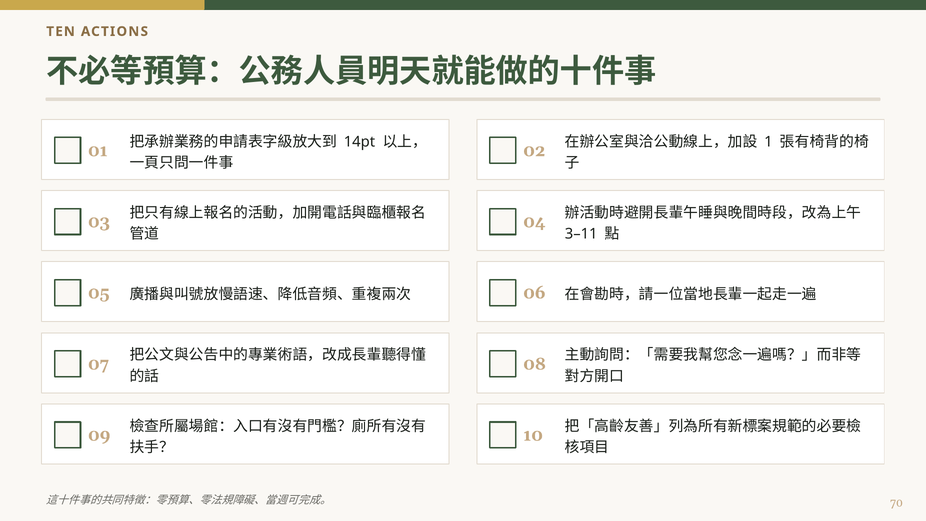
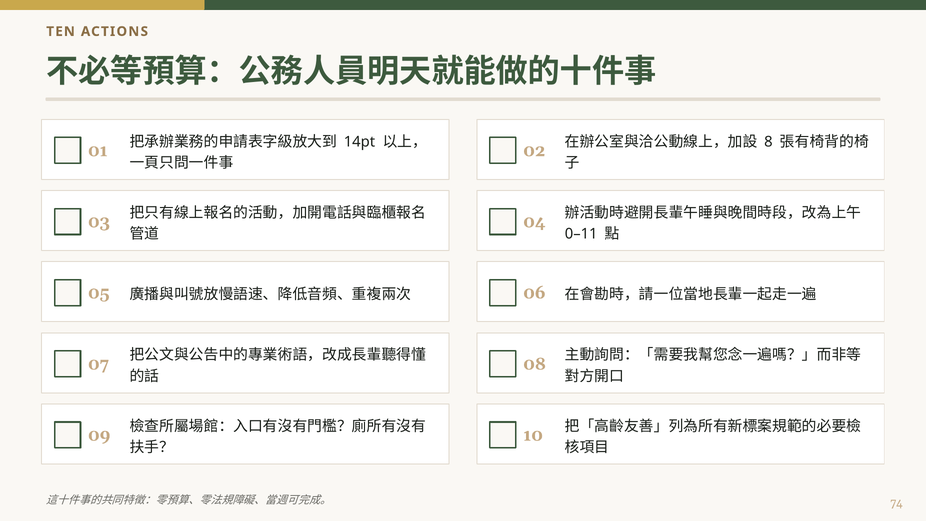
1: 1 -> 8 (768, 142)
3–11: 3–11 -> 0–11 (581, 234)
70: 70 -> 74 (897, 503)
